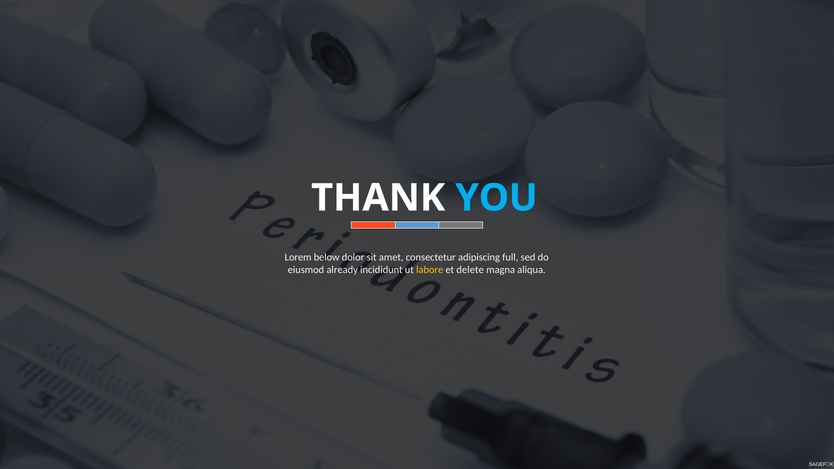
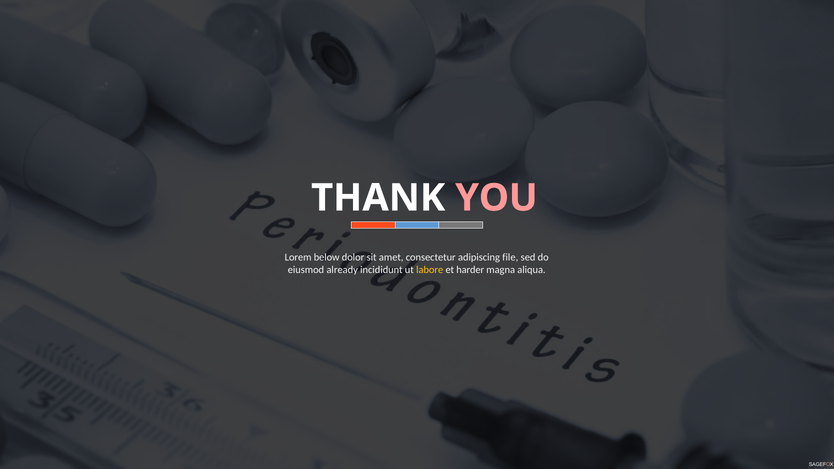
YOU colour: light blue -> pink (496, 198)
full: full -> file (510, 257)
delete: delete -> harder (470, 270)
